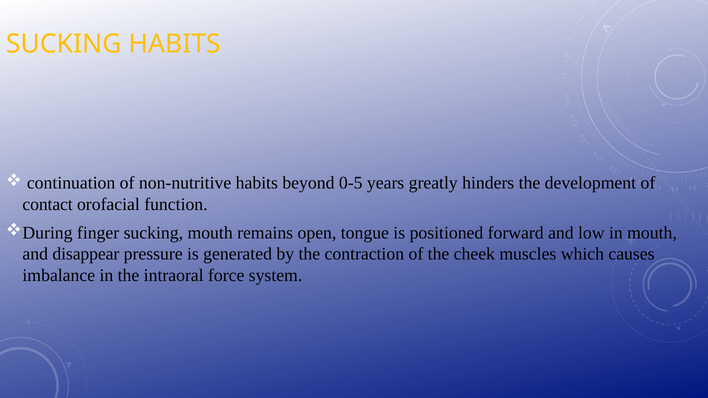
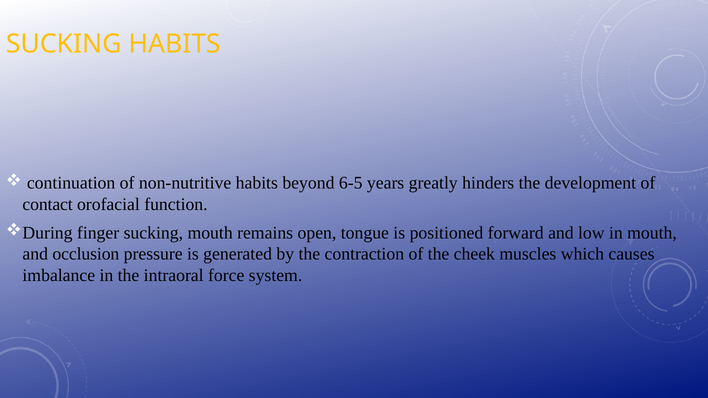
0-5: 0-5 -> 6-5 (351, 183)
disappear: disappear -> occlusion (86, 254)
